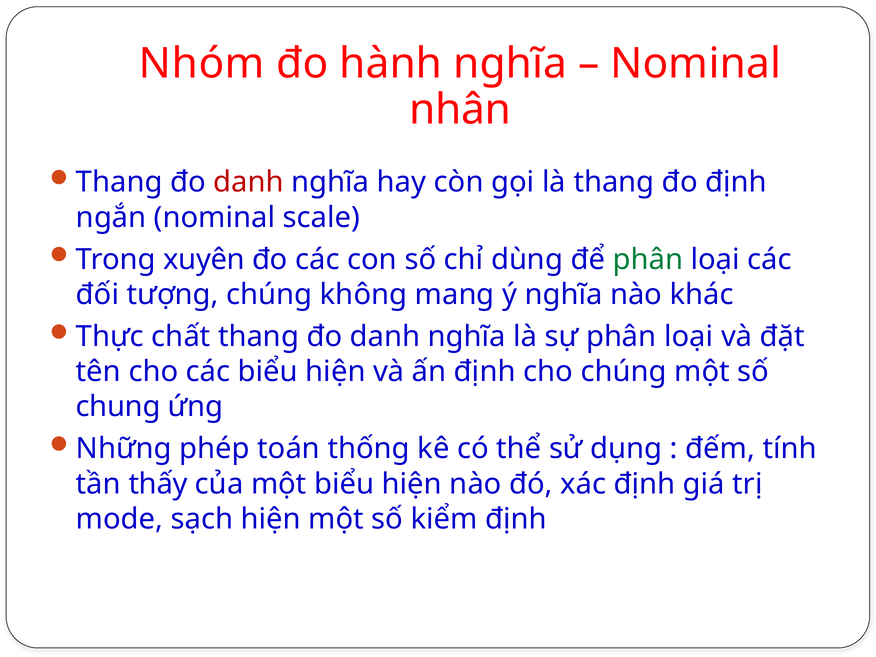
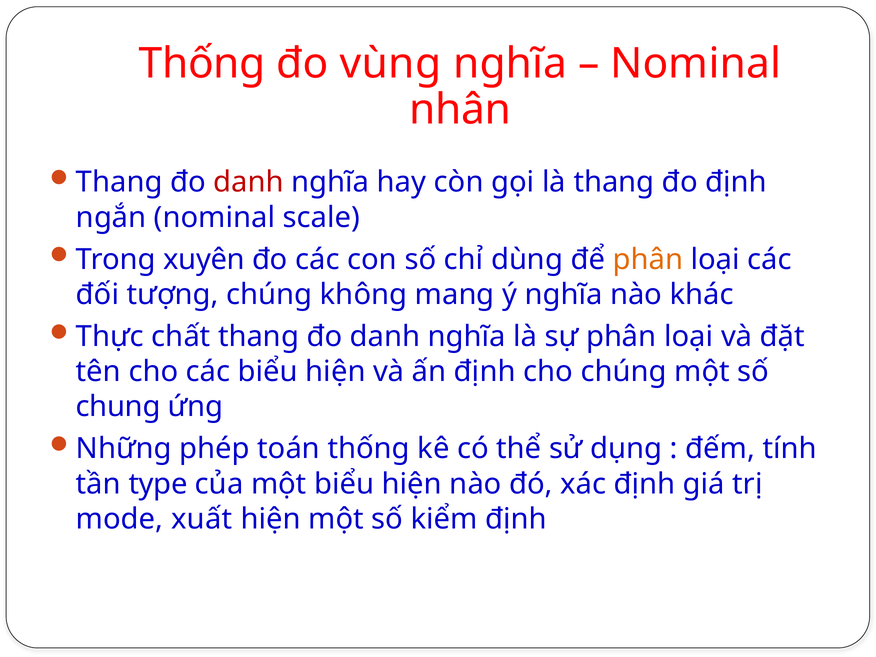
Nhóm: Nhóm -> Thống (202, 64)
hành: hành -> vùng (391, 64)
phân colour: green -> orange (648, 260)
thấy: thấy -> type (158, 484)
sạch: sạch -> xuất (202, 519)
